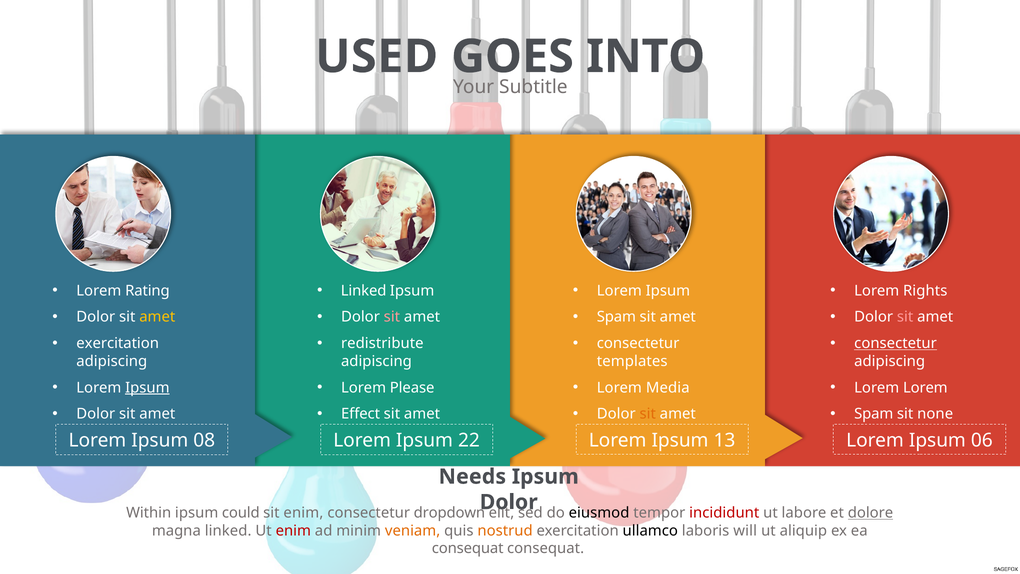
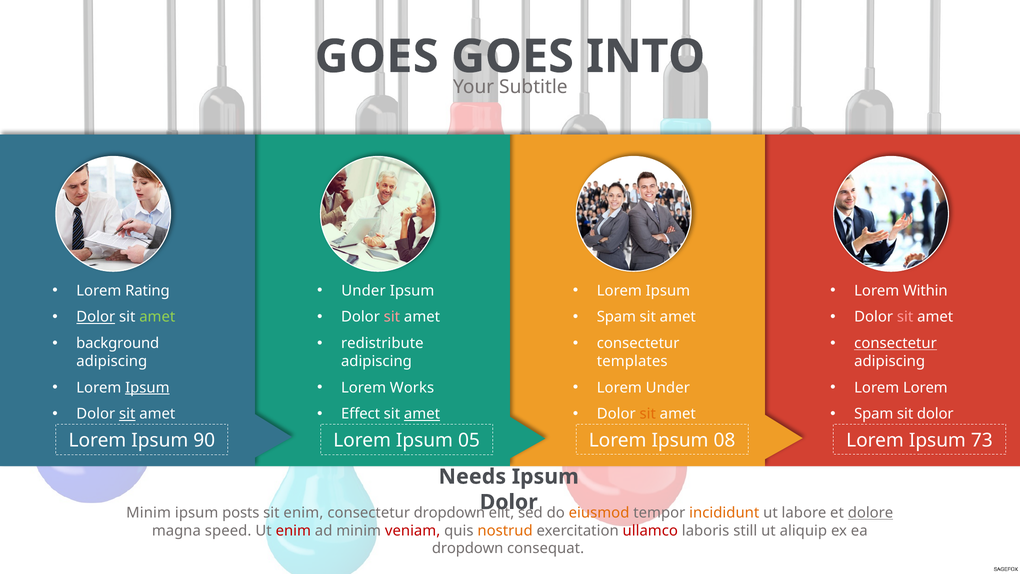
USED: USED -> GOES (377, 57)
Linked: Linked -> Under (363, 291)
Rights: Rights -> Within (925, 291)
Dolor underline: none -> present (96, 317)
amet colour: yellow -> light green (157, 317)
exercitation: exercitation -> background (118, 343)
Please: Please -> Works (412, 387)
Lorem Media: Media -> Under (668, 387)
sit underline: none -> present (127, 414)
amet underline: none -> present (422, 414)
sit none: none -> dolor (935, 414)
08: 08 -> 90 (204, 440)
22: 22 -> 05 (469, 440)
13: 13 -> 08 (724, 440)
06: 06 -> 73 (982, 440)
Within: Within -> Minim (149, 513)
could: could -> posts (241, 513)
eiusmod colour: black -> orange (599, 513)
incididunt colour: red -> orange (724, 513)
magna linked: linked -> speed (228, 530)
veniam colour: orange -> red (413, 530)
ullamco colour: black -> red (650, 530)
will: will -> still (745, 530)
consequat: consequat -> dropdown (468, 548)
